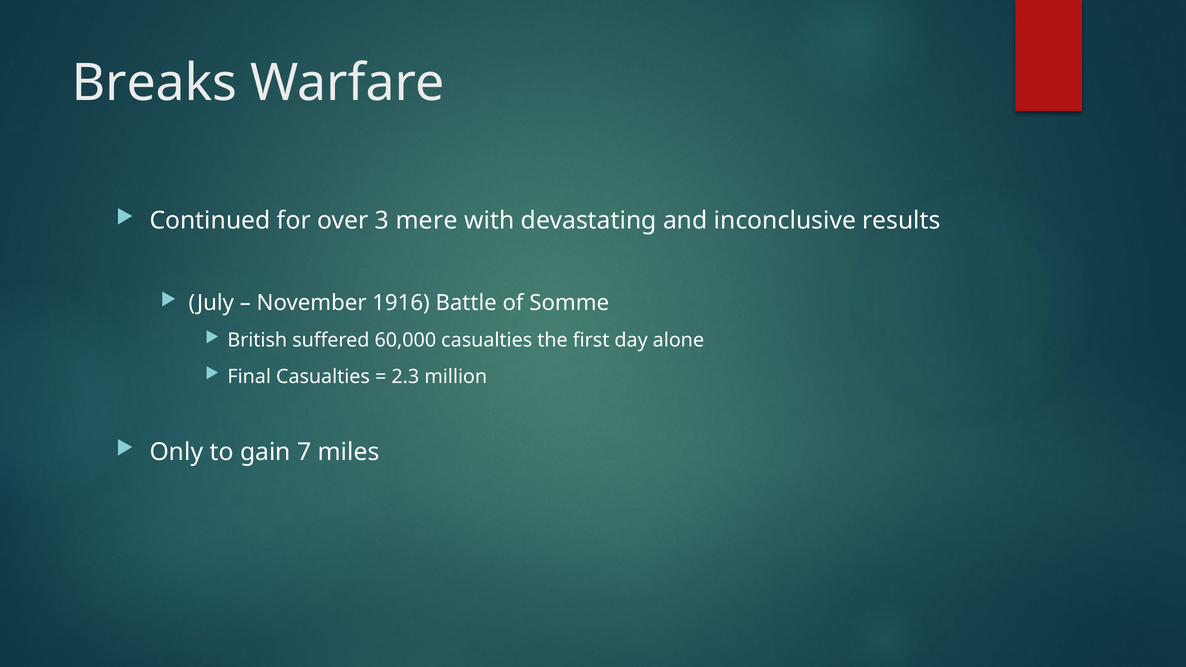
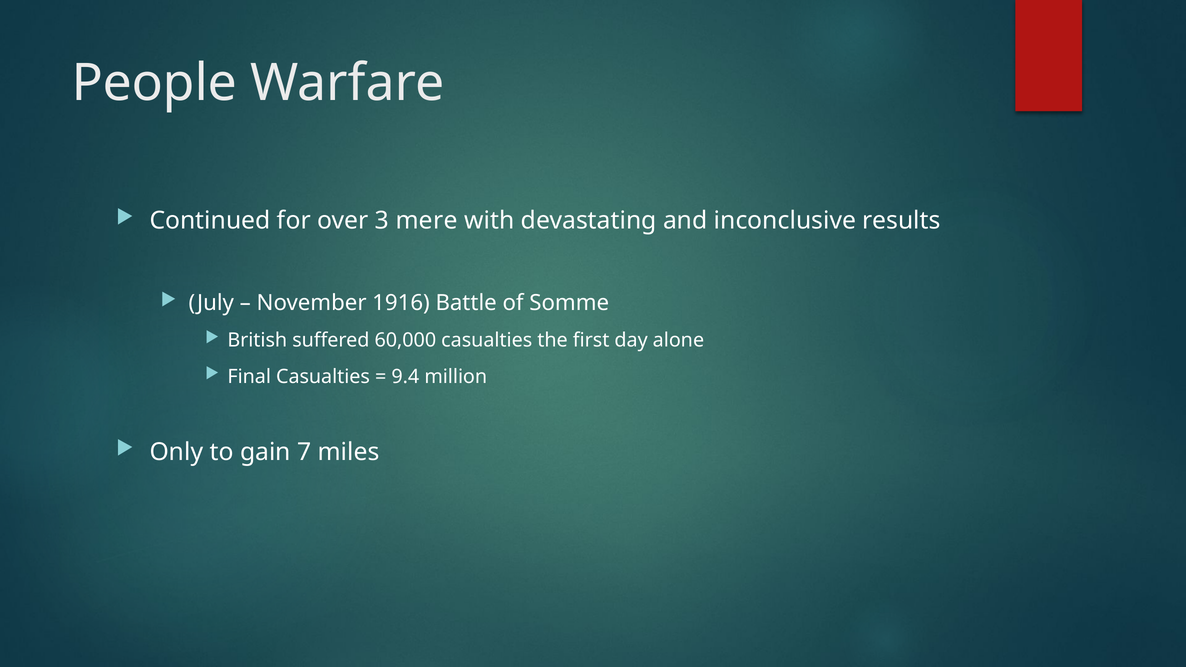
Breaks: Breaks -> People (154, 83)
2.3: 2.3 -> 9.4 (405, 377)
